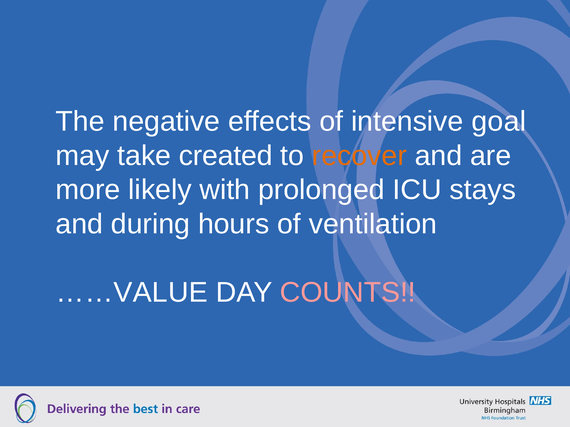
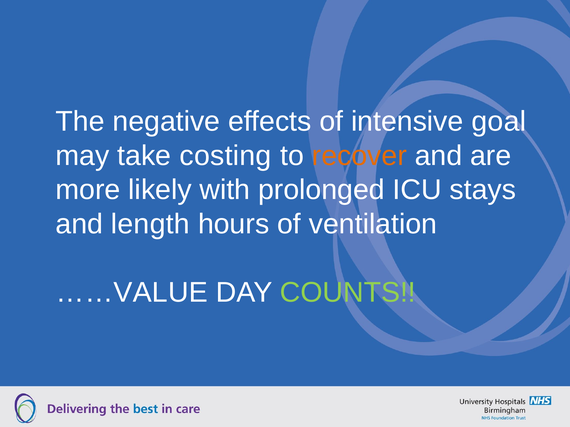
created: created -> costing (226, 156)
during: during -> length (150, 224)
COUNTS colour: pink -> light green (348, 293)
